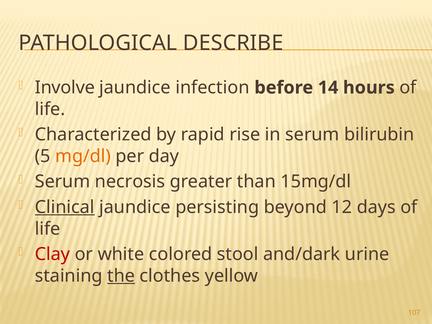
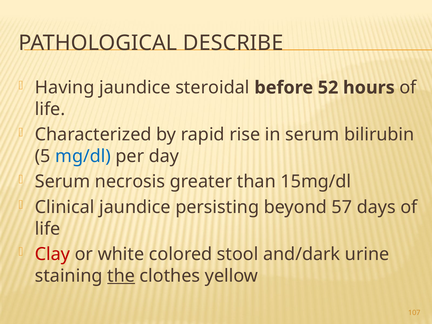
Involve: Involve -> Having (65, 88)
infection: infection -> steroidal (212, 88)
14: 14 -> 52 (328, 88)
mg/dl colour: orange -> blue (83, 156)
Clinical underline: present -> none (65, 207)
12: 12 -> 57 (342, 207)
